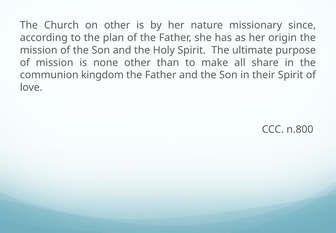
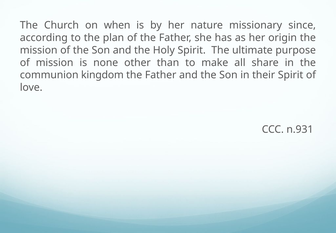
on other: other -> when (117, 25)
n.800: n.800 -> n.931 (300, 129)
